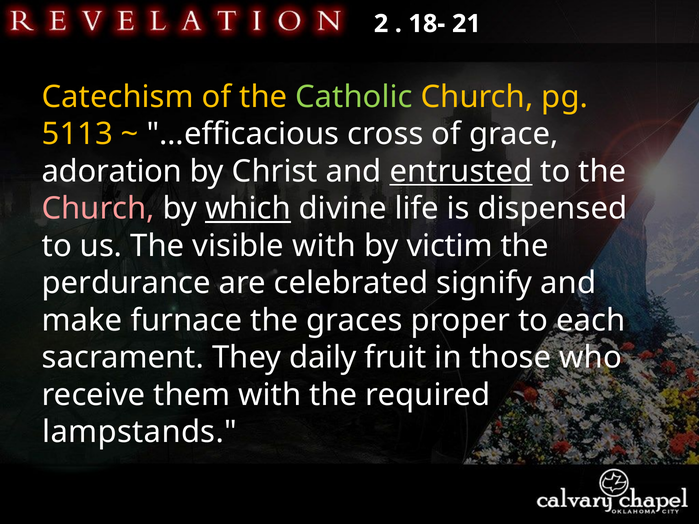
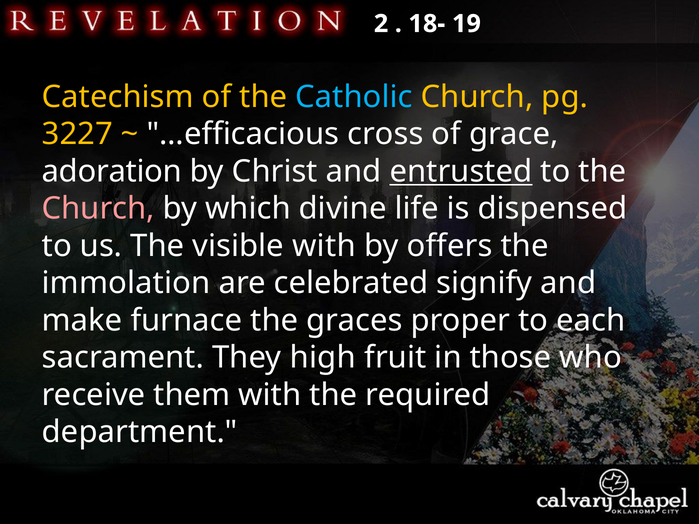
21: 21 -> 19 (466, 24)
Catholic colour: light green -> light blue (354, 97)
5113: 5113 -> 3227 (77, 134)
which underline: present -> none (248, 209)
victim: victim -> offers (450, 246)
perdurance: perdurance -> immolation (126, 283)
daily: daily -> high (323, 358)
lampstands: lampstands -> department (140, 432)
